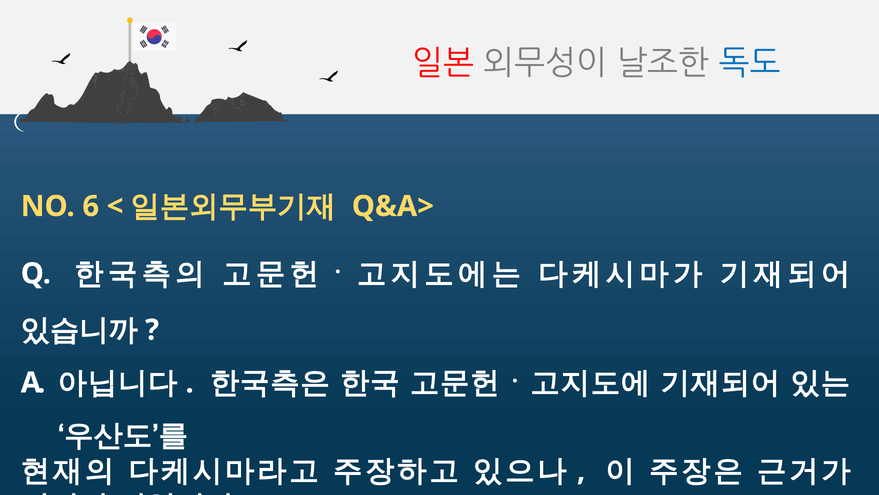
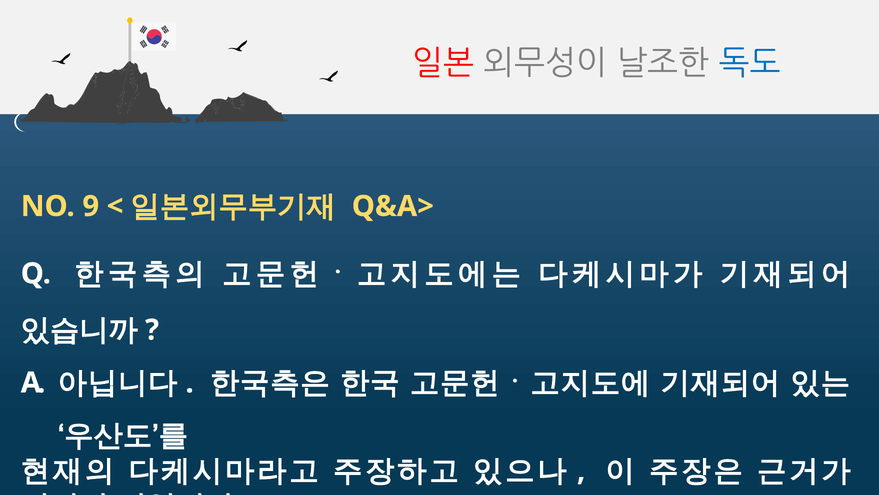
6: 6 -> 9 (91, 206)
